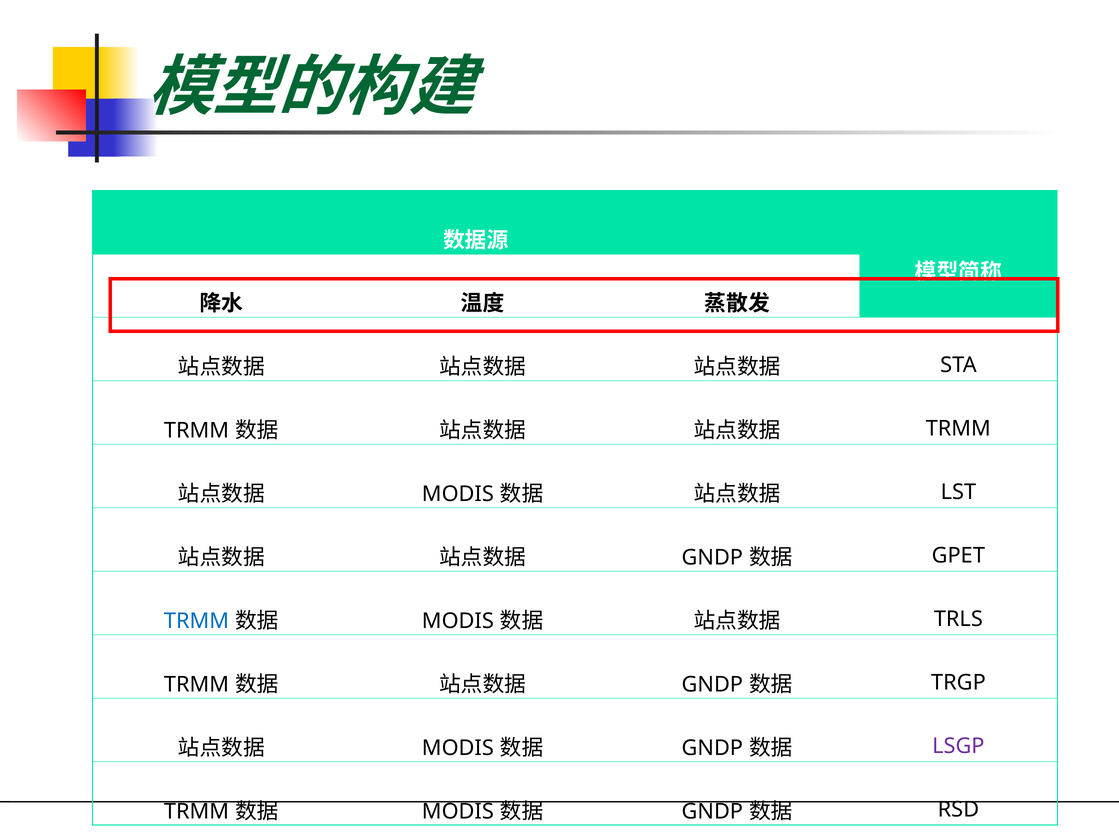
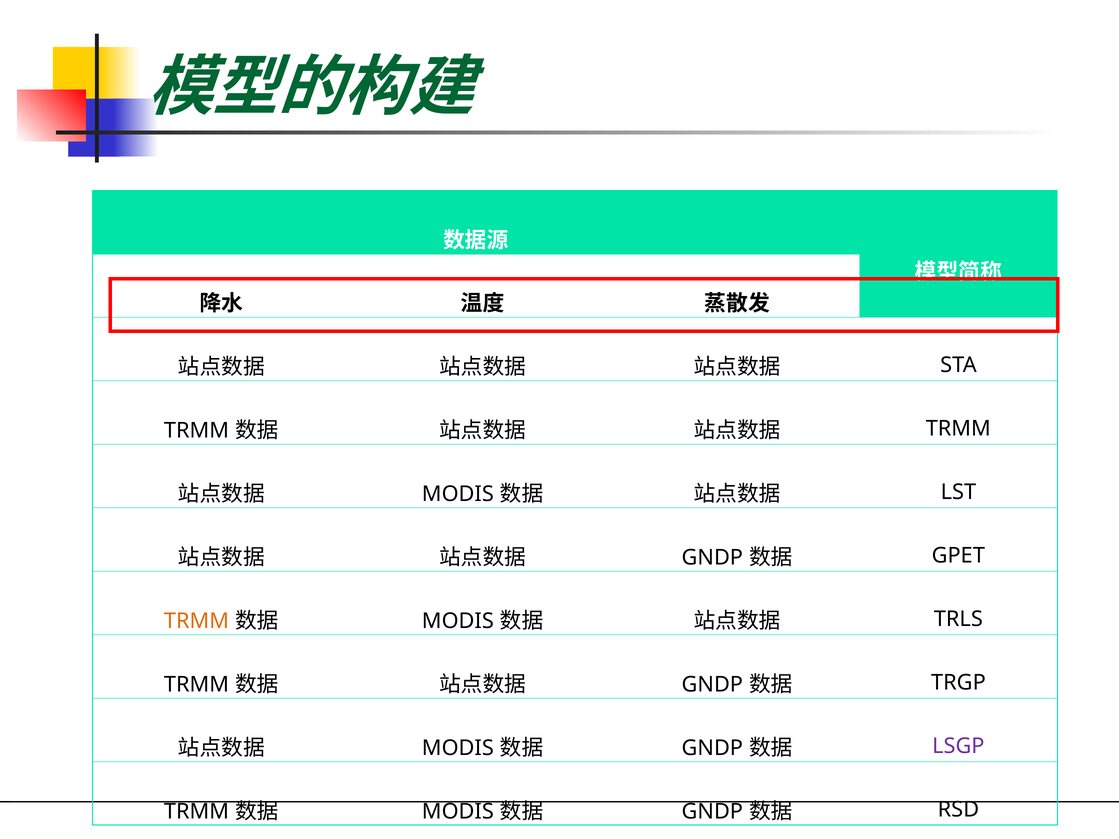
TRMM colour: blue -> orange (197, 621)
